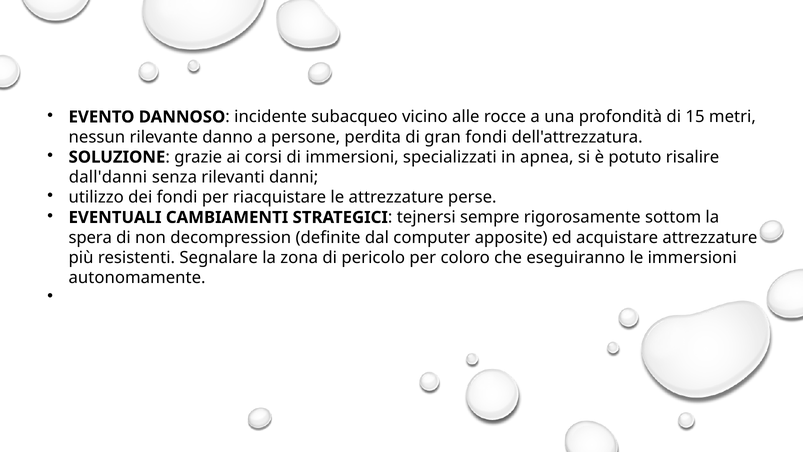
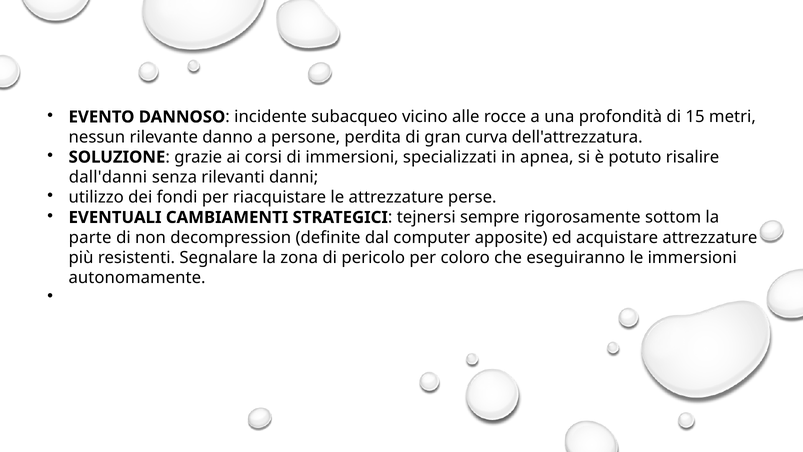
gran fondi: fondi -> curva (486, 137)
spera: spera -> parte (90, 237)
